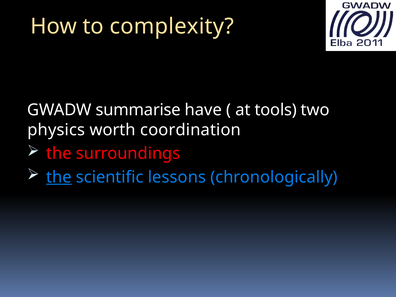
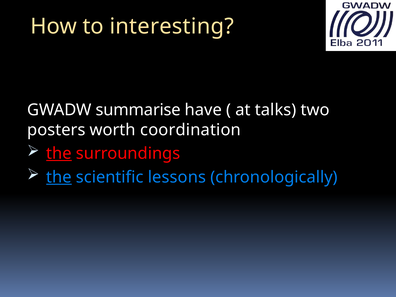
complexity: complexity -> interesting (172, 26)
tools: tools -> talks (276, 110)
physics: physics -> posters (56, 130)
the underline: none -> present (59, 154)
